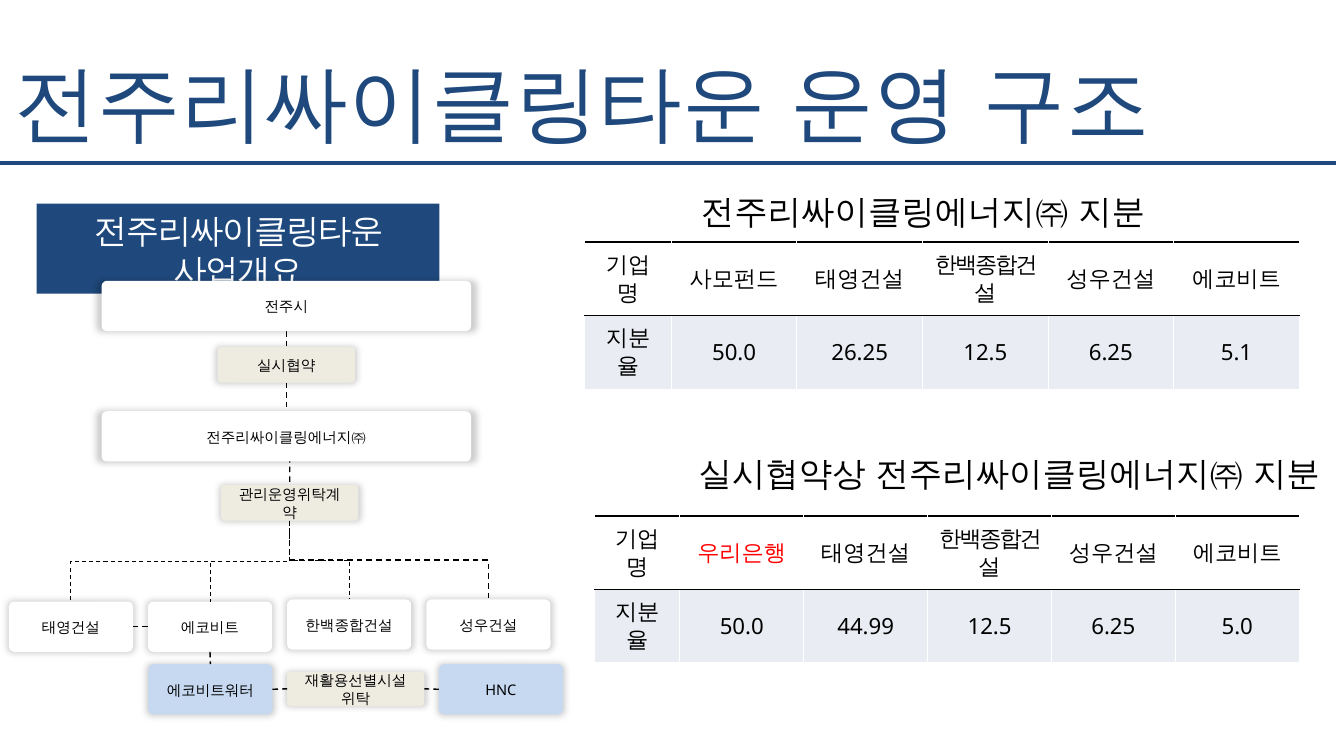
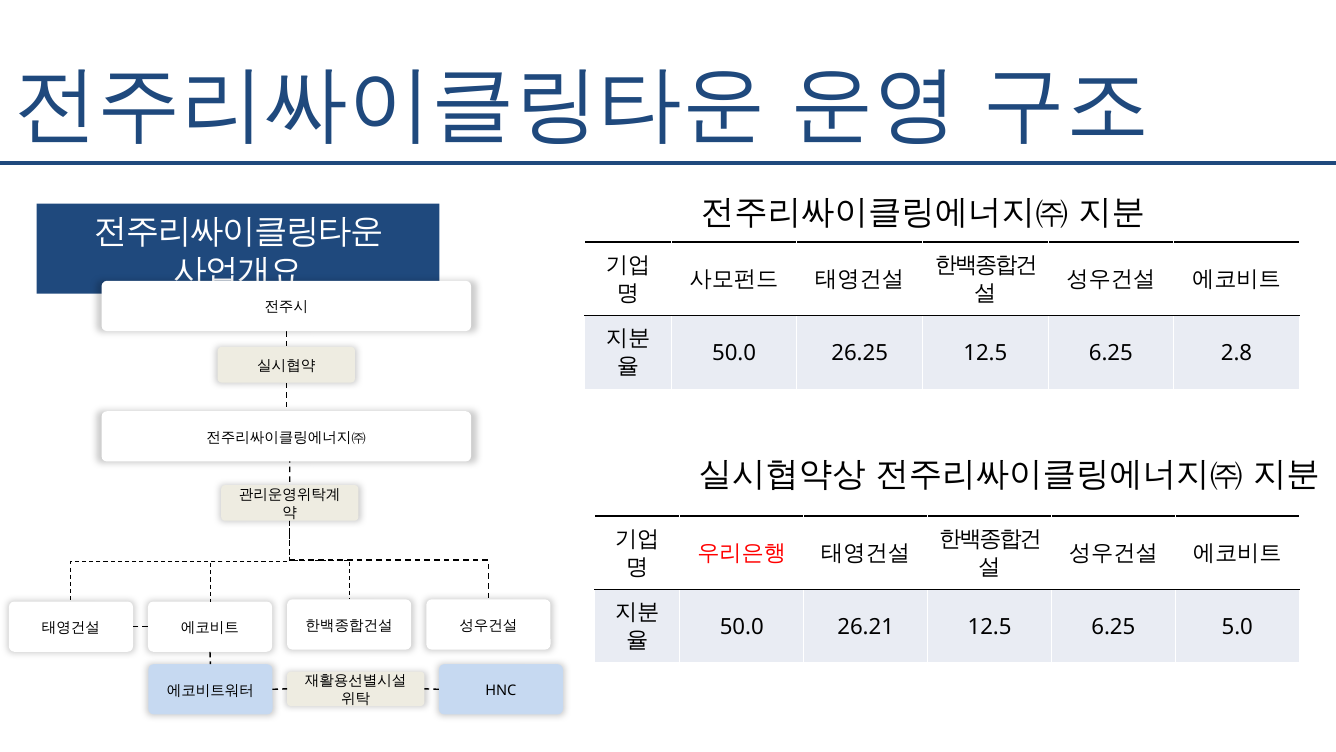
5.1: 5.1 -> 2.8 (1237, 353)
44.99: 44.99 -> 26.21 (866, 627)
